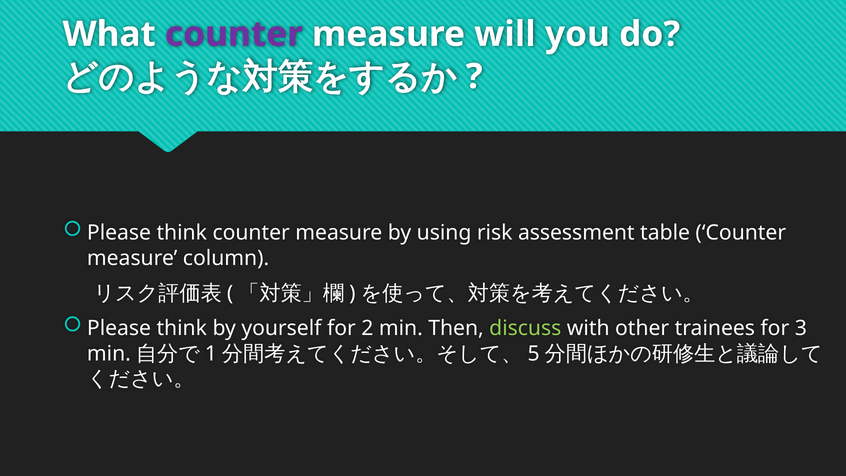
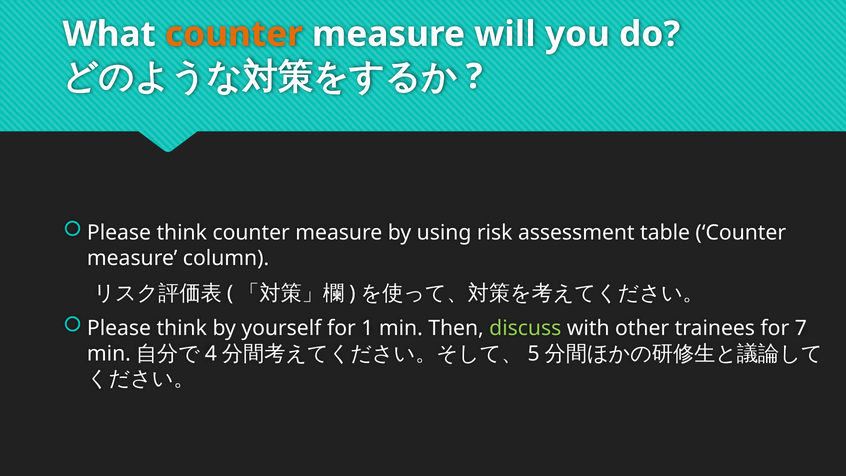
counter colour: purple -> orange (234, 34)
2: 2 -> 1 (367, 328)
3: 3 -> 7 (801, 328)
1: 1 -> 4 (211, 353)
